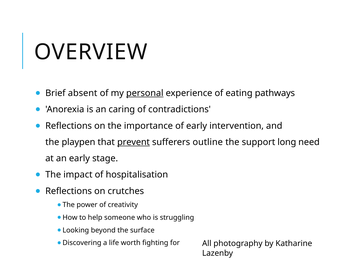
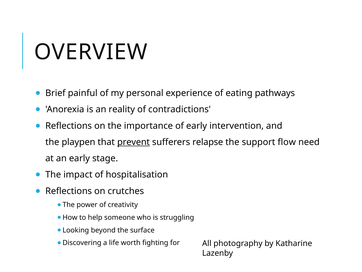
absent: absent -> painful (83, 93)
personal underline: present -> none (145, 93)
caring: caring -> reality (122, 109)
outline: outline -> relapse (208, 142)
long: long -> flow (287, 142)
